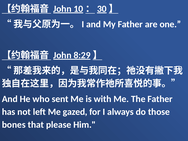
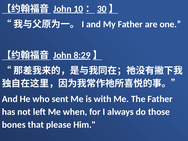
gazed: gazed -> when (75, 112)
